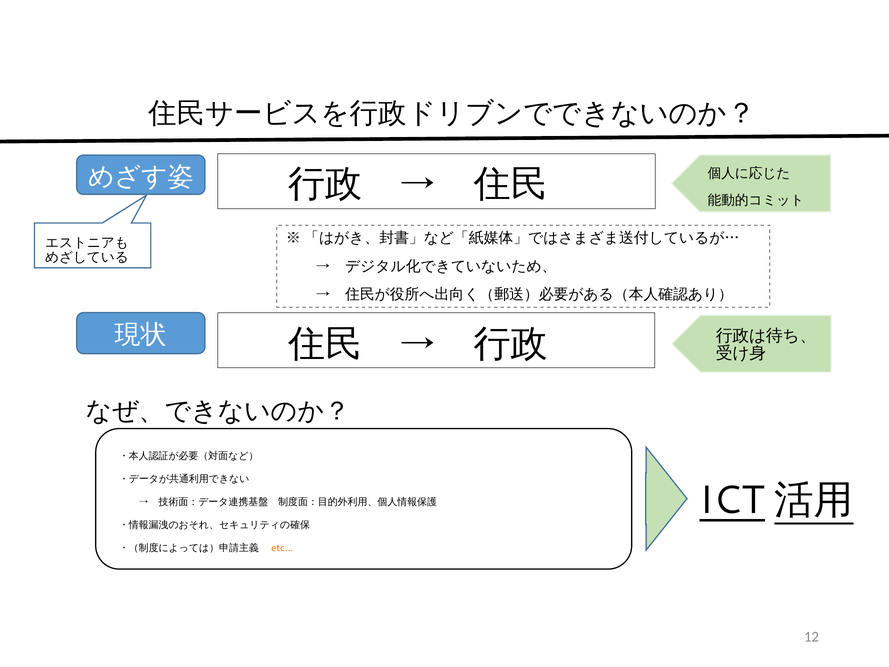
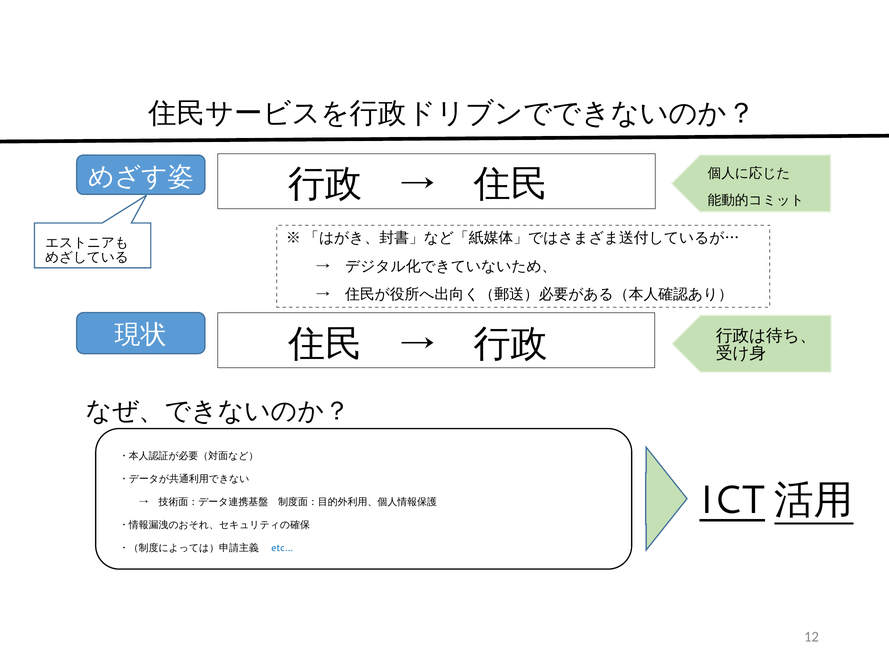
etc… colour: orange -> blue (282, 548)
